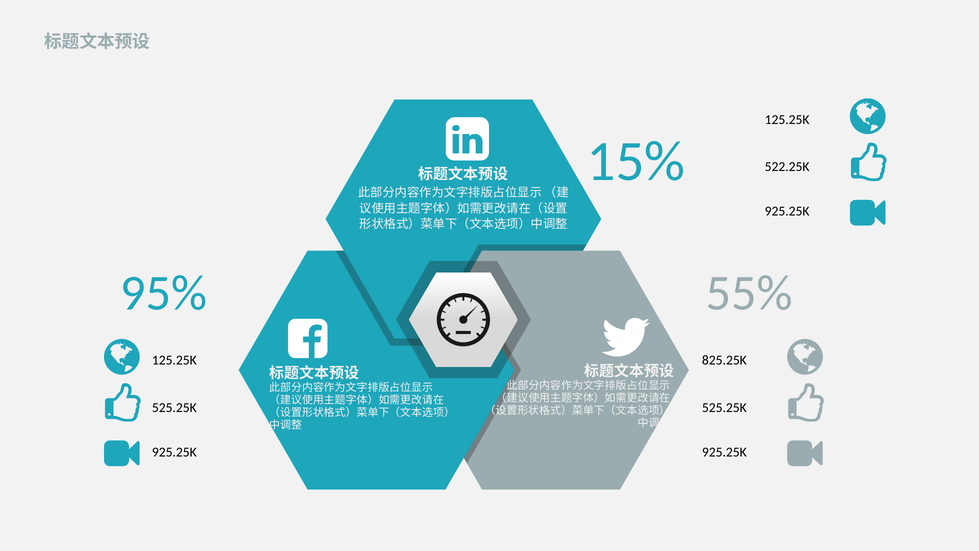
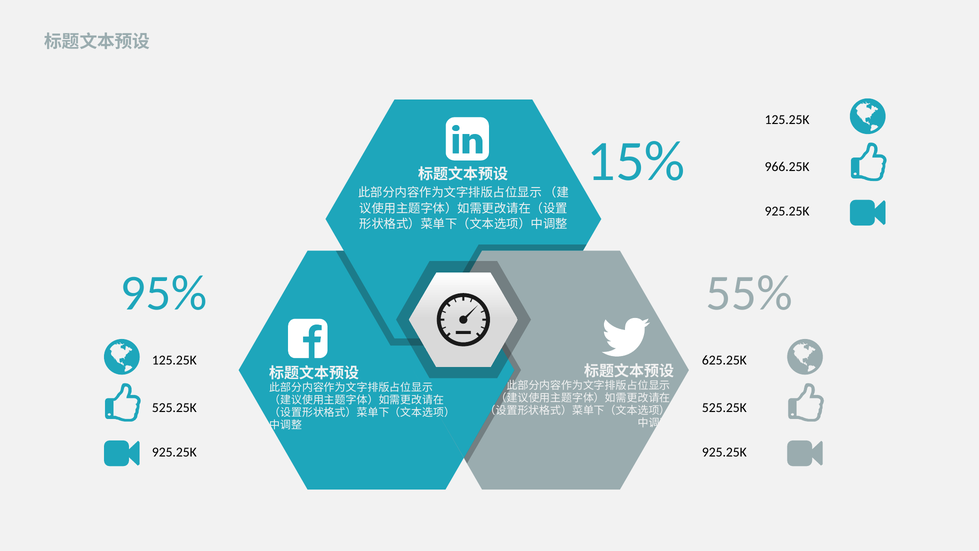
522.25K: 522.25K -> 966.25K (787, 167)
825.25K: 825.25K -> 625.25K (724, 360)
